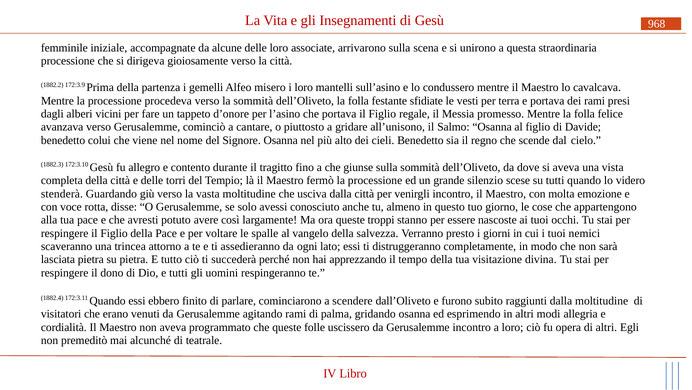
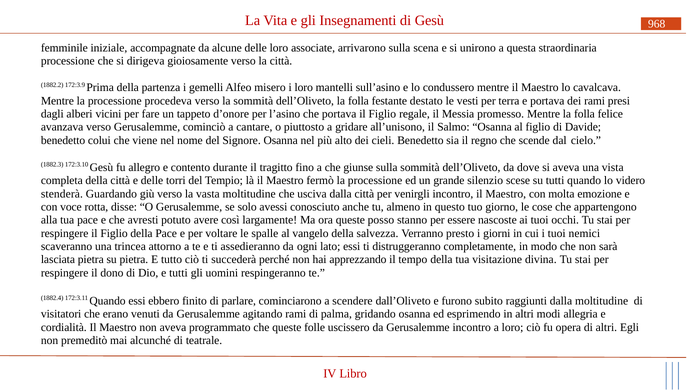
sfidiate: sfidiate -> destato (426, 101)
troppi: troppi -> posso (381, 220)
